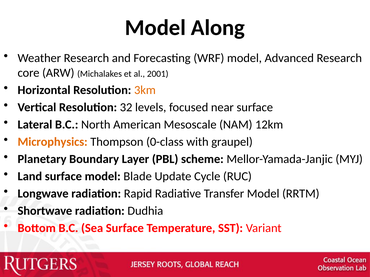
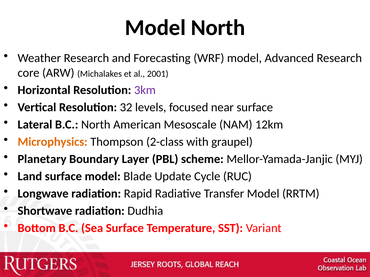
Model Along: Along -> North (218, 28)
3km colour: orange -> purple (145, 90)
0-class: 0-class -> 2-class (165, 142)
